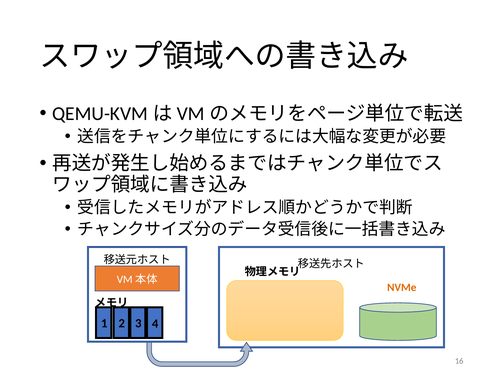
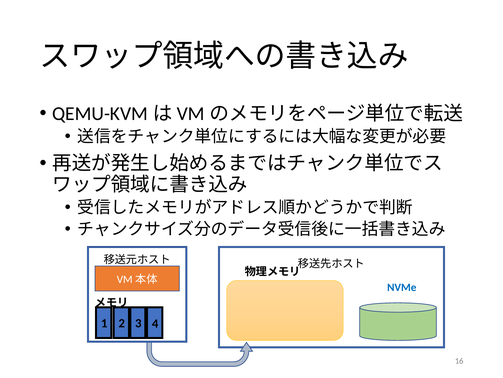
NVMe colour: orange -> blue (402, 287)
